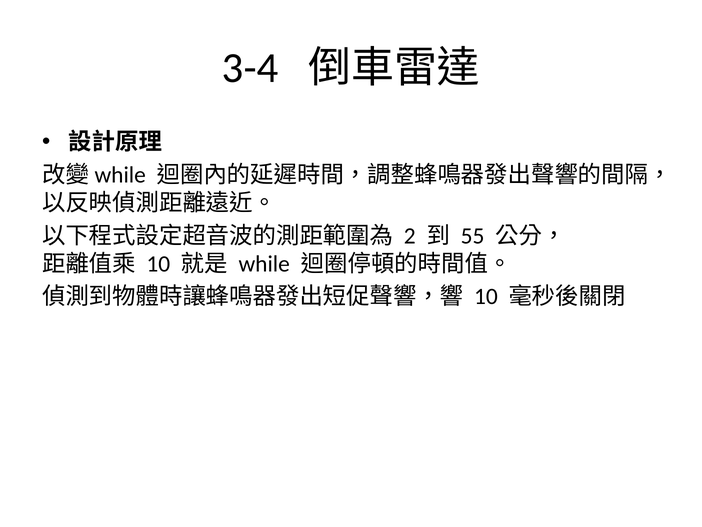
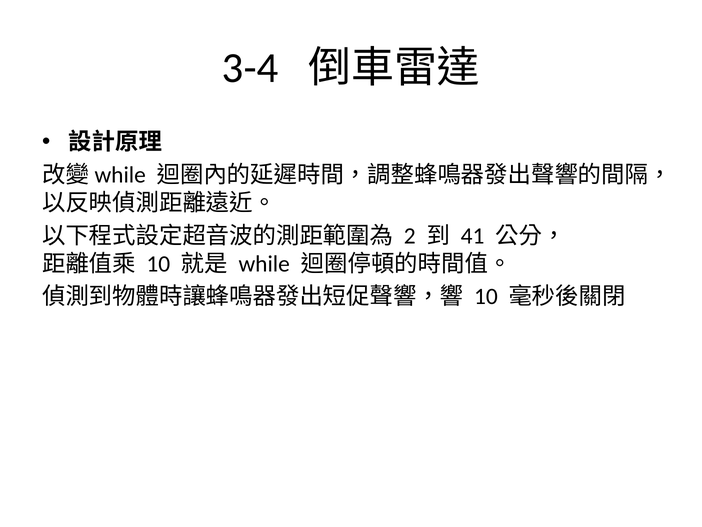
55: 55 -> 41 (473, 236)
